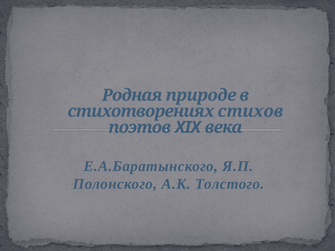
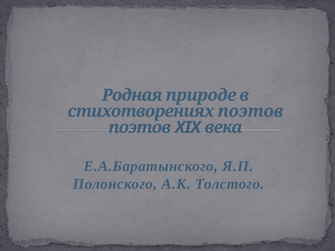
стихотворениях стихов: стихов -> поэтов (251, 111)
